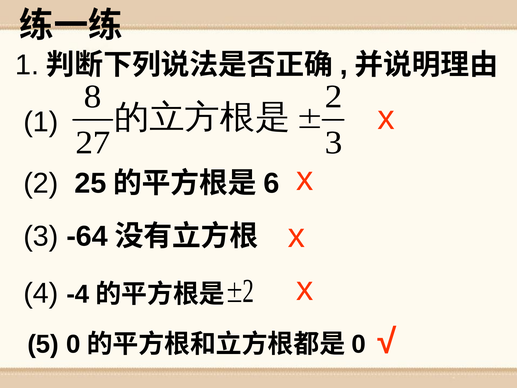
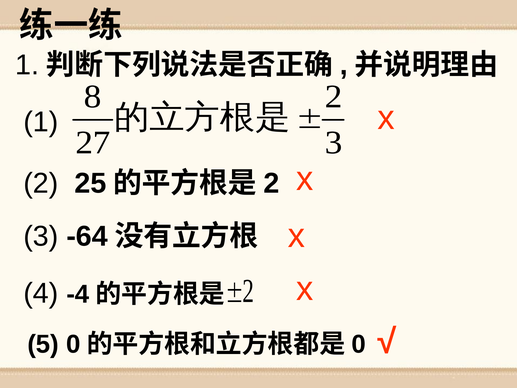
6: 6 -> 2 (272, 183)
